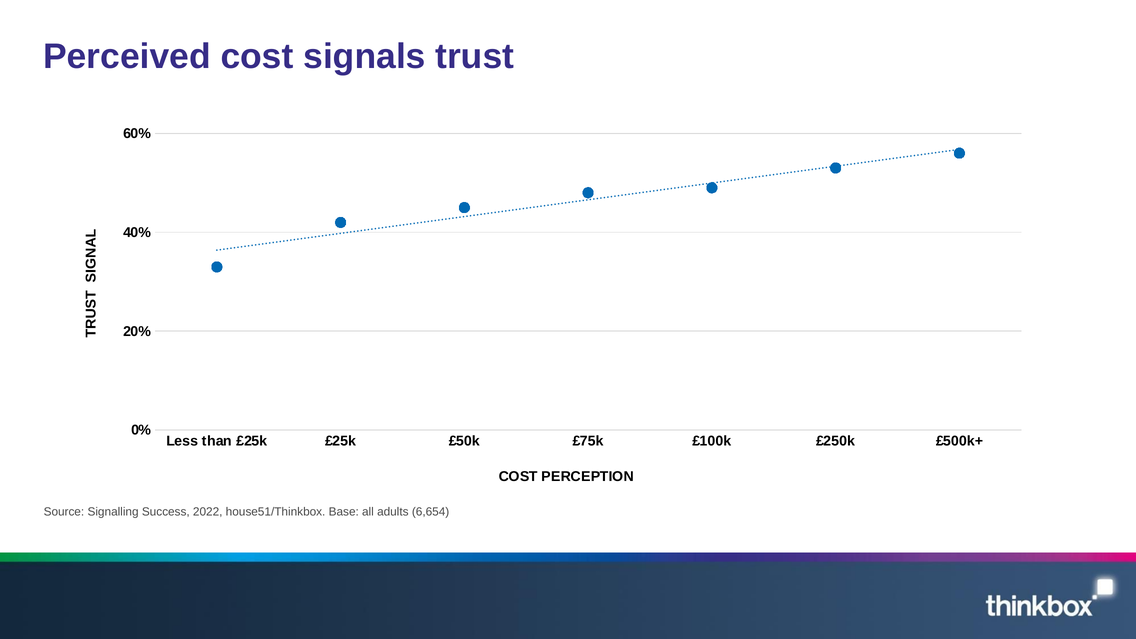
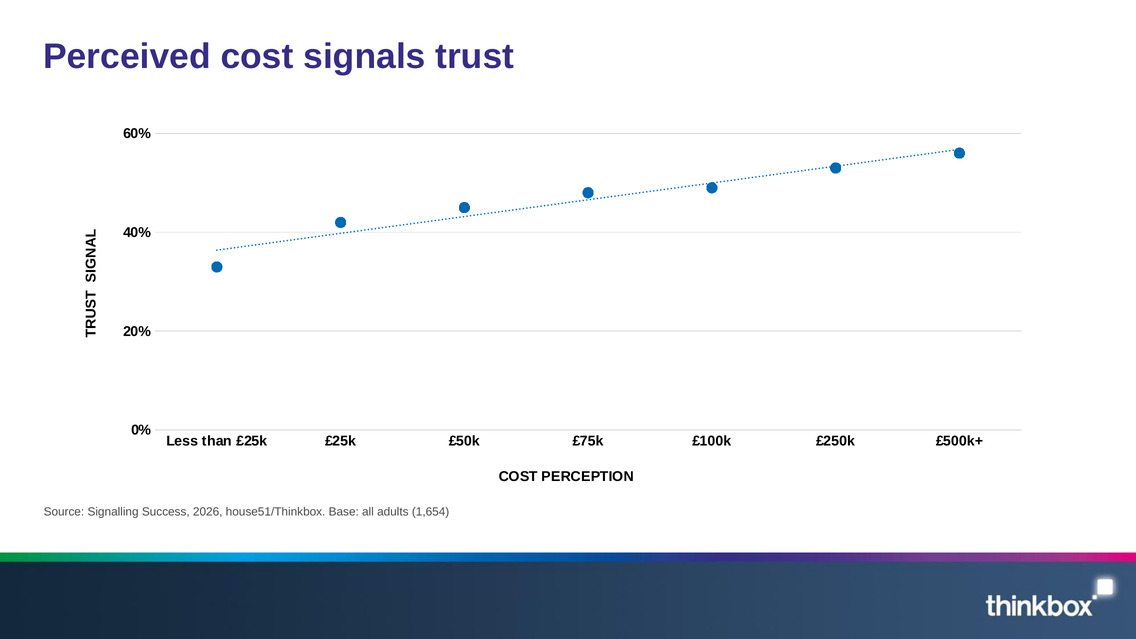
2022: 2022 -> 2026 (208, 512)
6,654: 6,654 -> 1,654 (431, 512)
